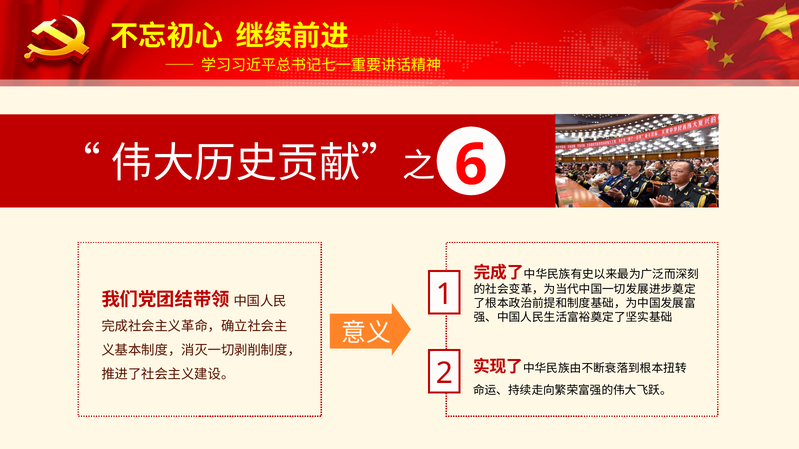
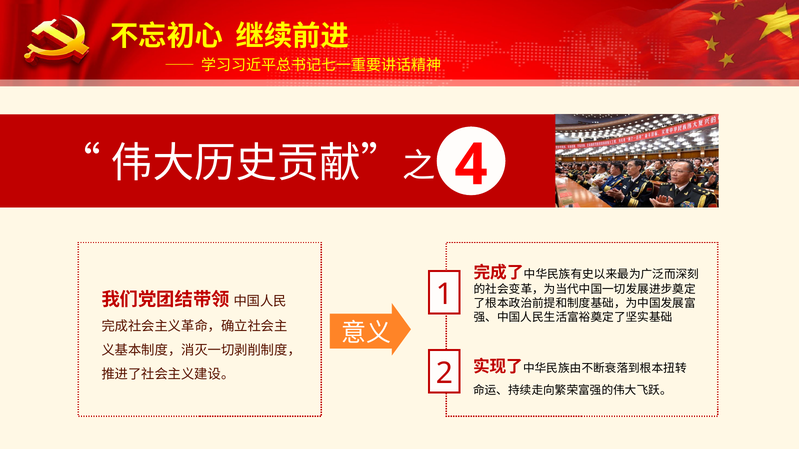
6: 6 -> 4 (471, 165)
